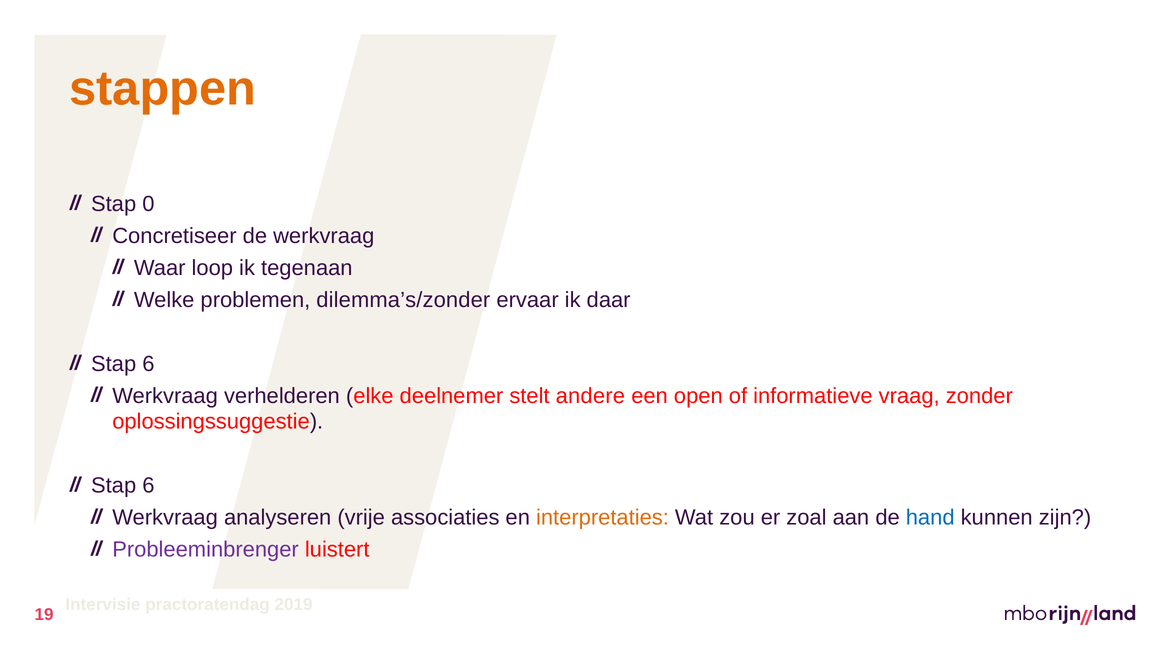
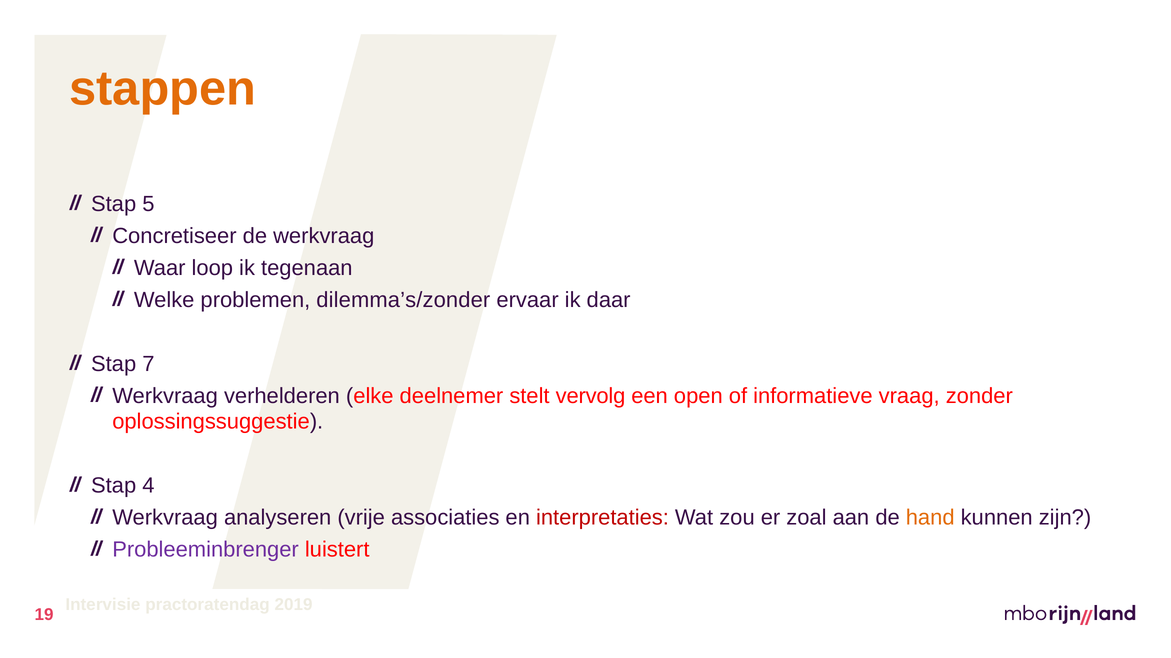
0: 0 -> 5 (148, 204)
6: 6 -> 7 (148, 364)
andere: andere -> vervolg (591, 396)
6: 6 -> 4 (148, 486)
interpretaties colour: orange -> red (602, 518)
hand colour: blue -> orange (930, 518)
